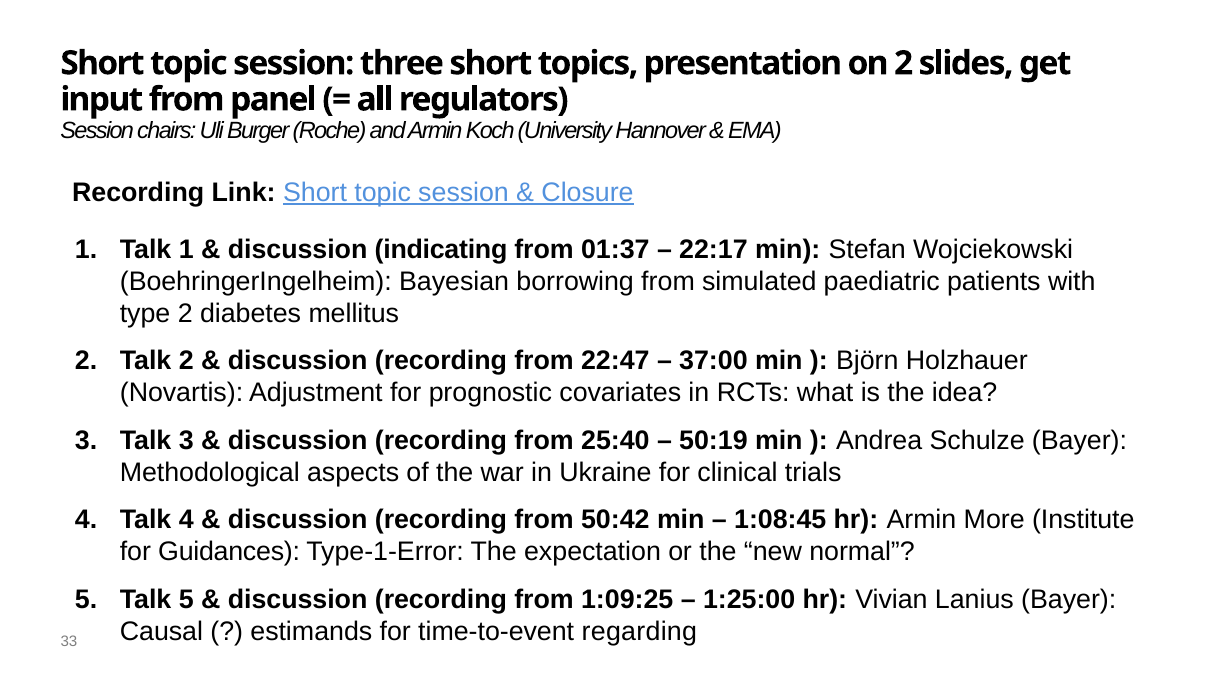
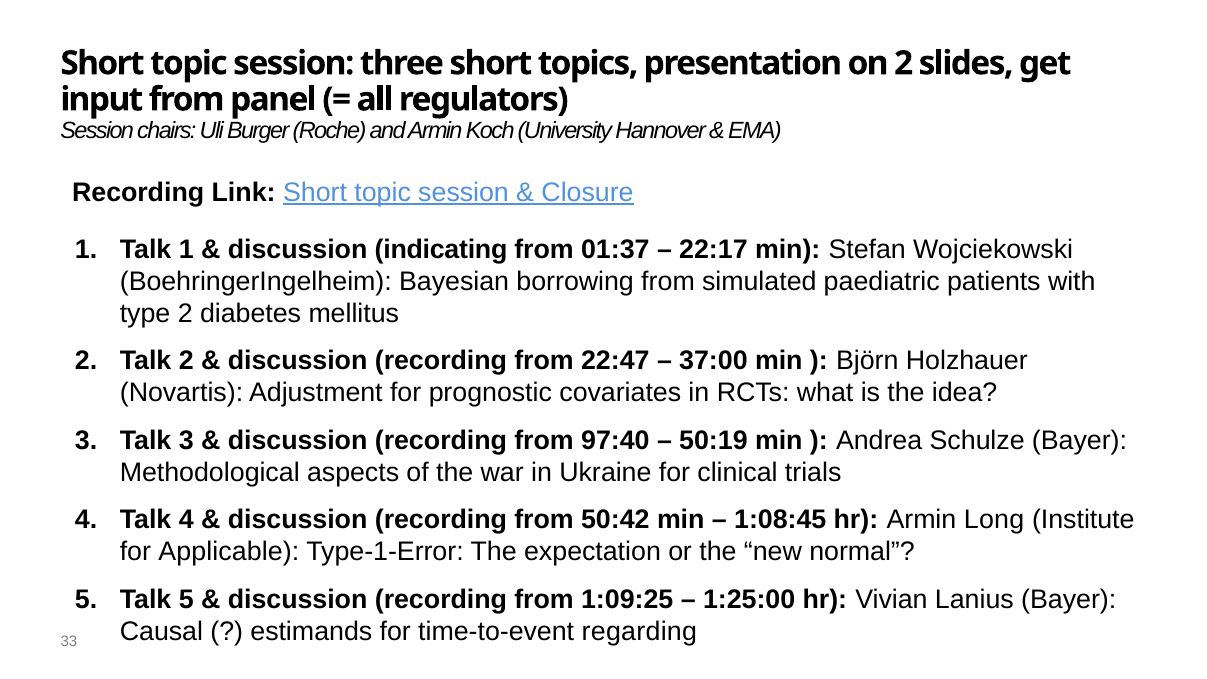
25:40: 25:40 -> 97:40 (615, 440)
More: More -> Long (994, 520)
Guidances: Guidances -> Applicable (229, 552)
